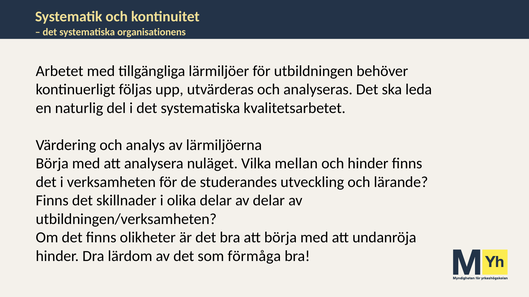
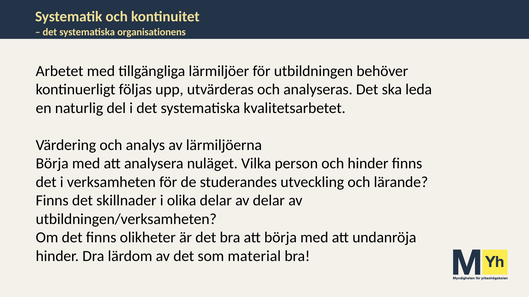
mellan: mellan -> person (296, 164)
förmåga: förmåga -> material (254, 256)
